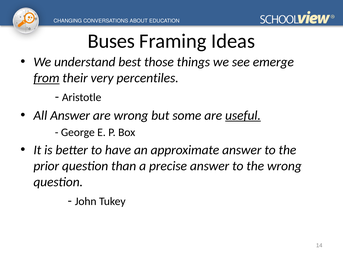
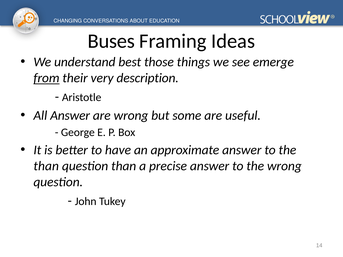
percentiles: percentiles -> description (148, 78)
useful underline: present -> none (243, 115)
prior: prior -> than (46, 166)
